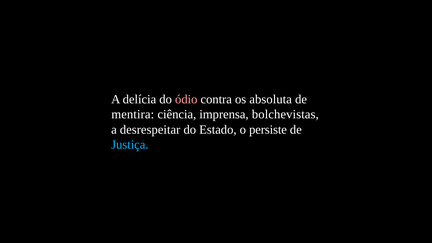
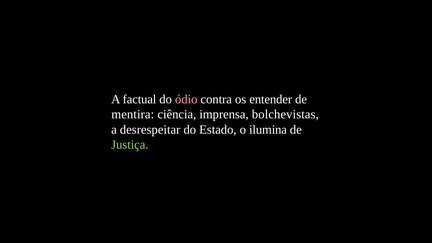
delícia: delícia -> factual (140, 99)
absoluta: absoluta -> entender (271, 99)
persiste: persiste -> ilumina (268, 130)
Justiça colour: light blue -> light green (130, 145)
